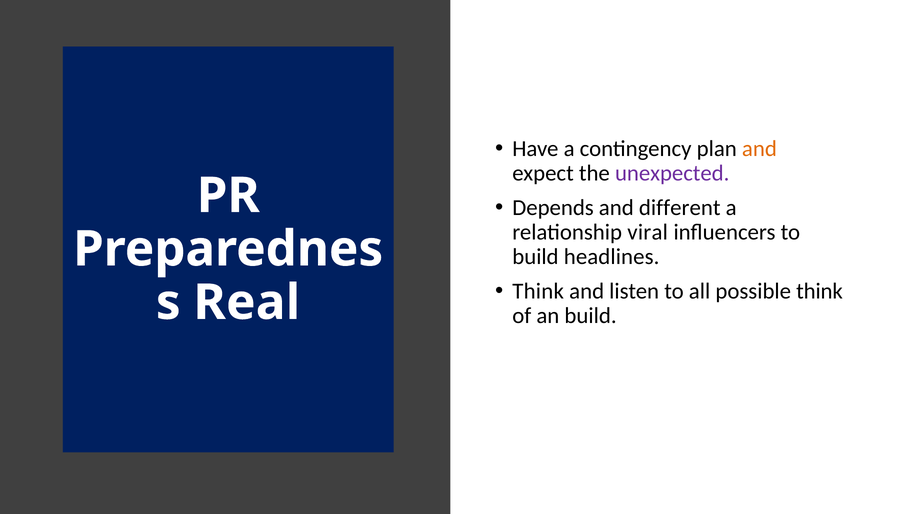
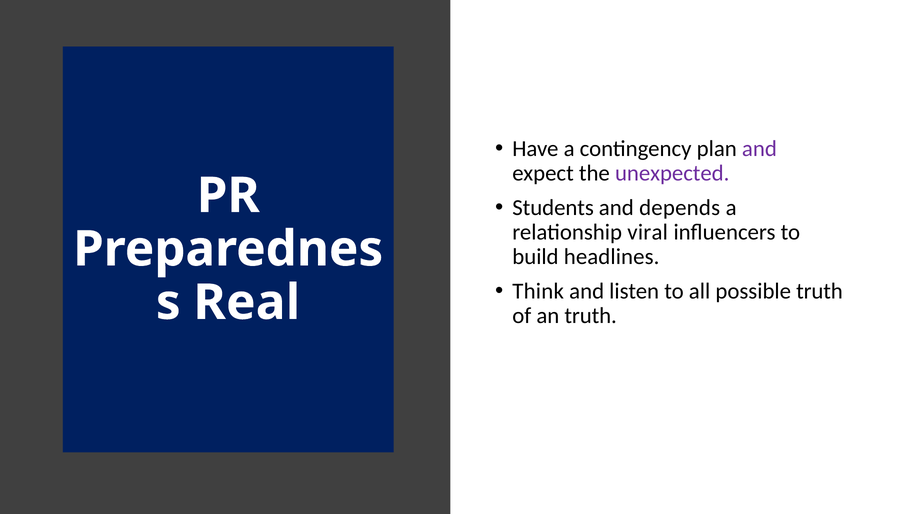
and colour: orange -> purple (759, 149)
Depends: Depends -> Students (553, 207)
different: different -> depends (680, 207)
possible think: think -> truth (819, 291)
an build: build -> truth (591, 315)
